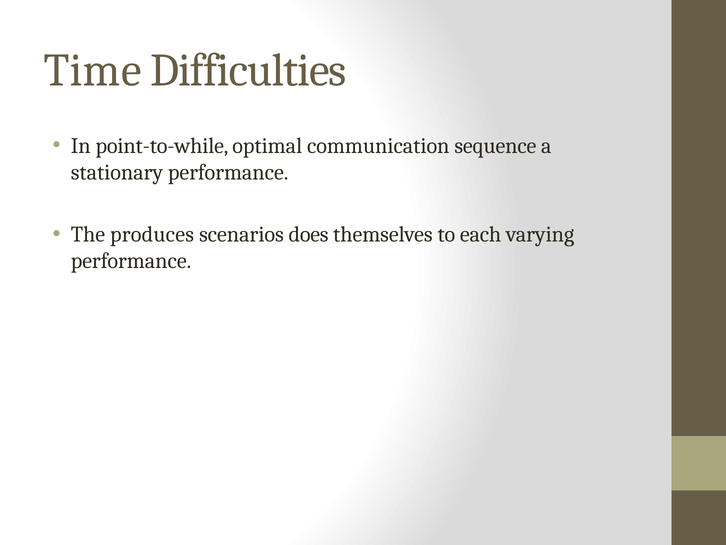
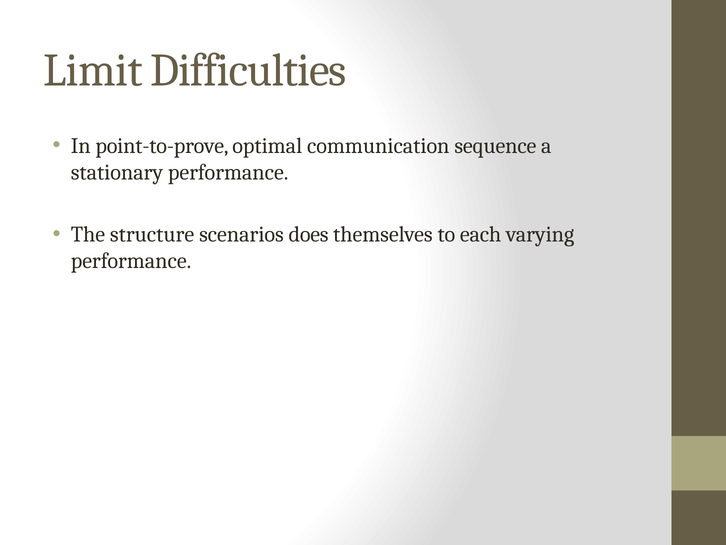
Time: Time -> Limit (93, 70)
point-to-while: point-to-while -> point-to-prove (162, 146)
produces: produces -> structure (152, 234)
